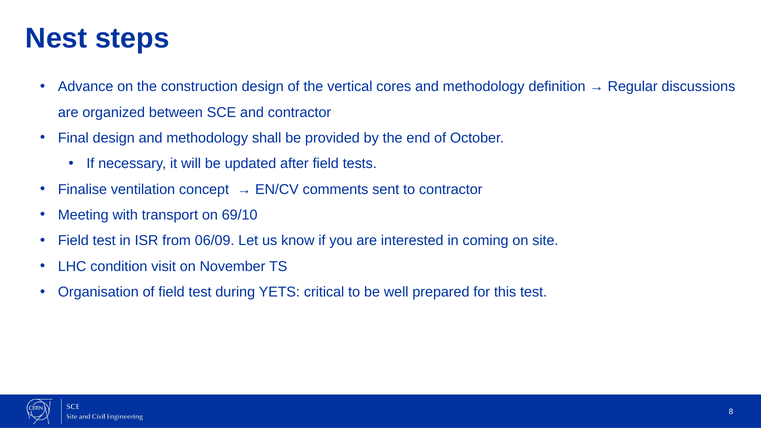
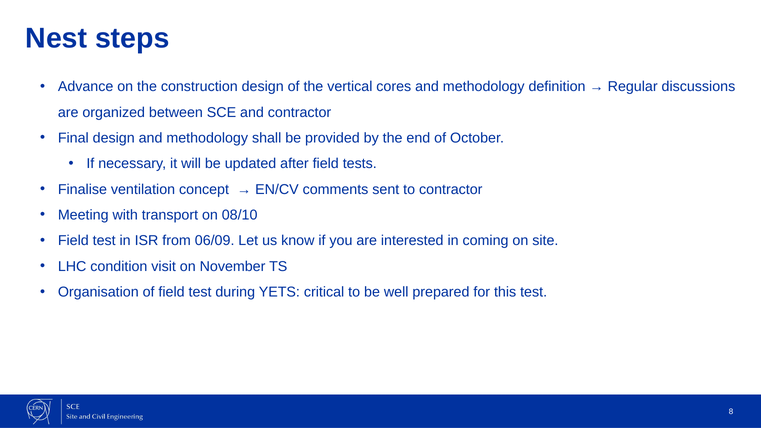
69/10: 69/10 -> 08/10 (240, 215)
